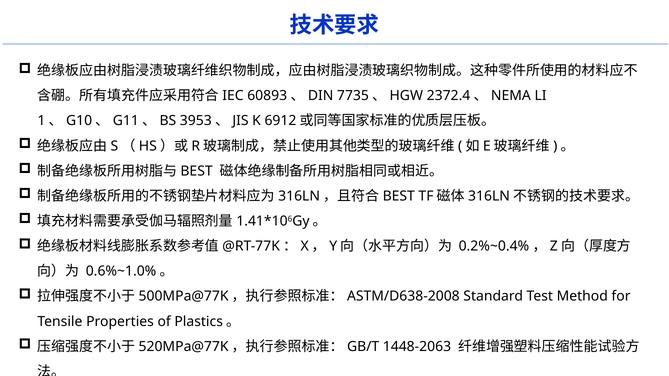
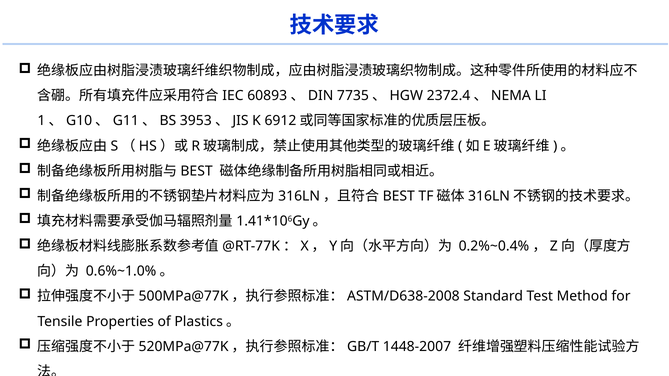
1448-2063: 1448-2063 -> 1448-2007 (417, 347)
